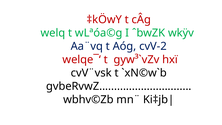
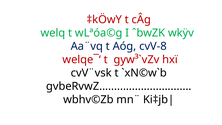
cvV-2: cvV-2 -> cvV-8 (153, 46)
